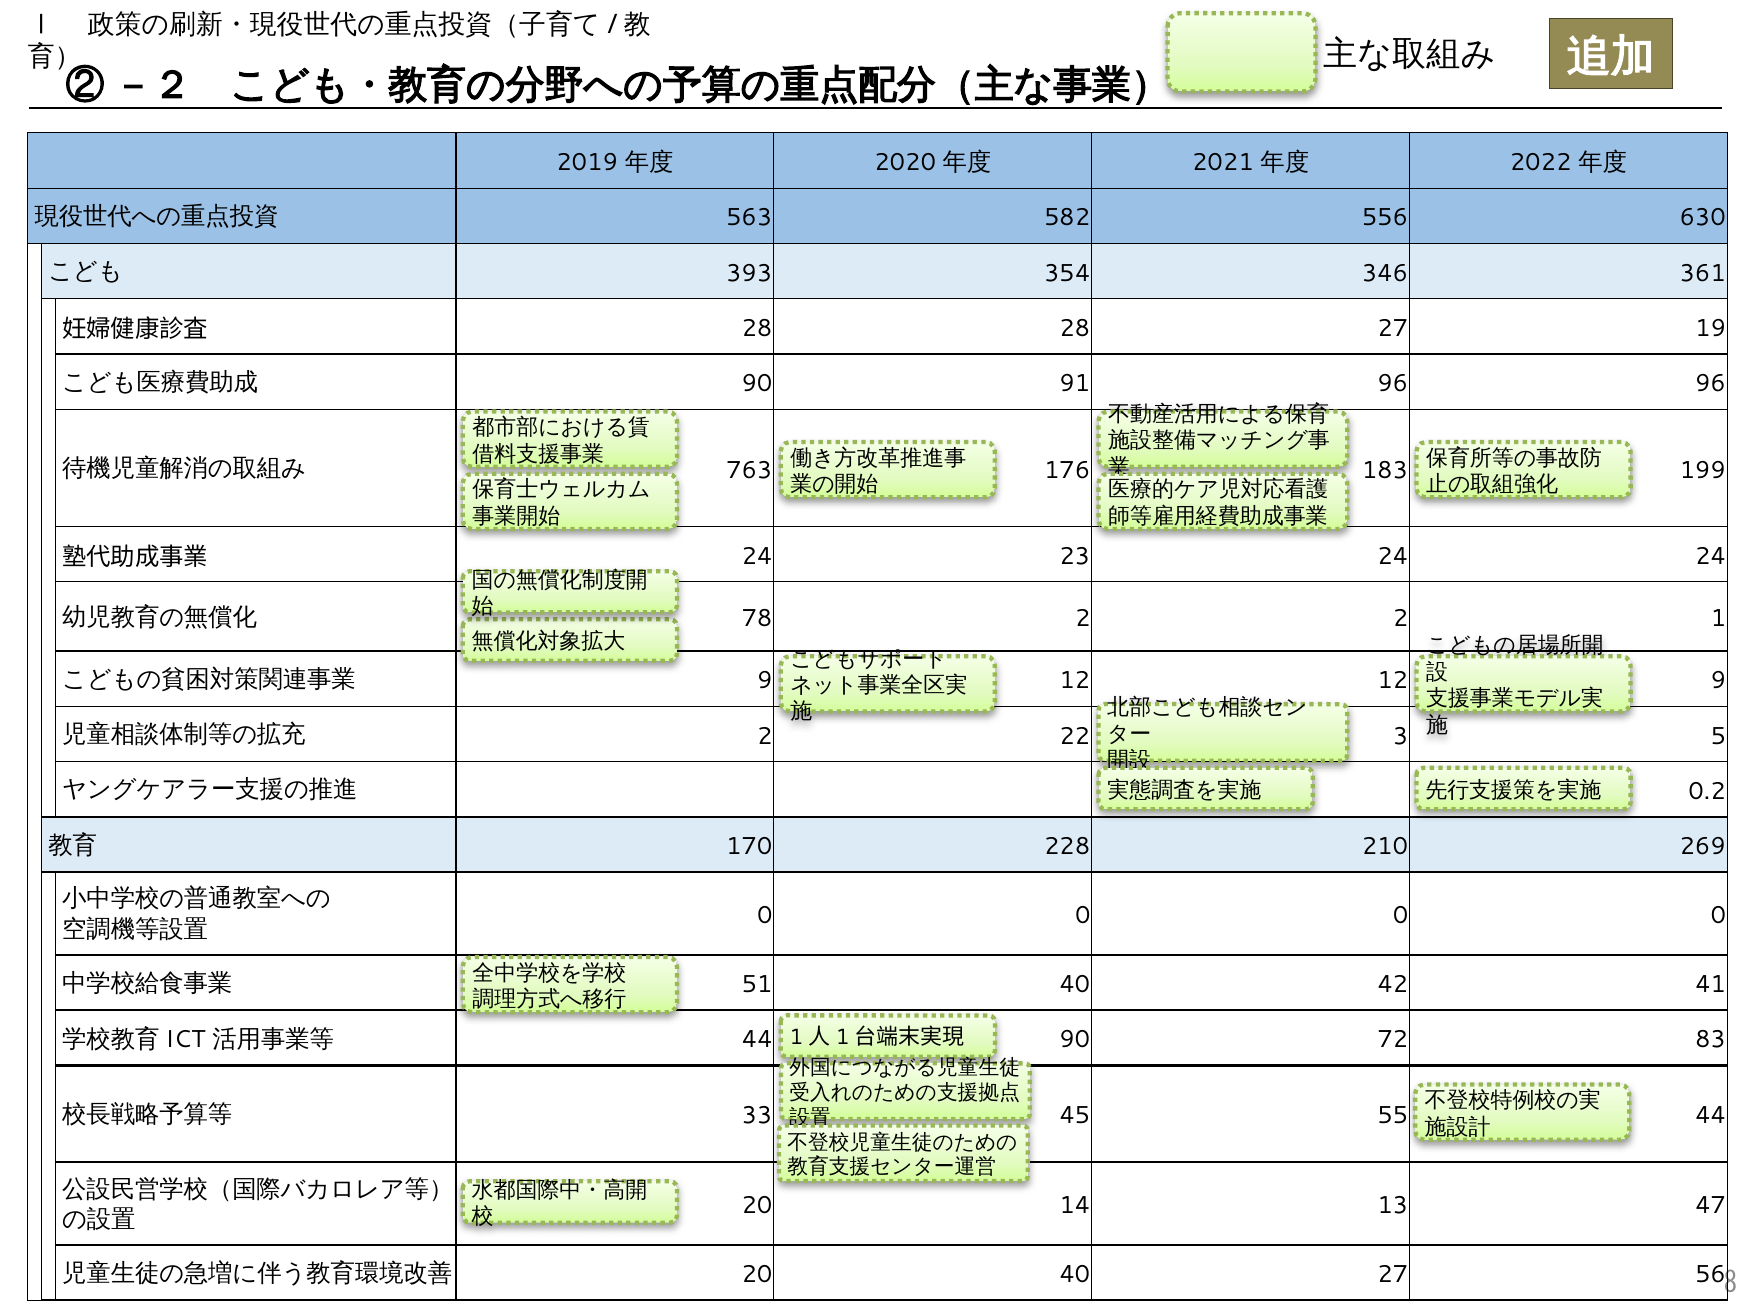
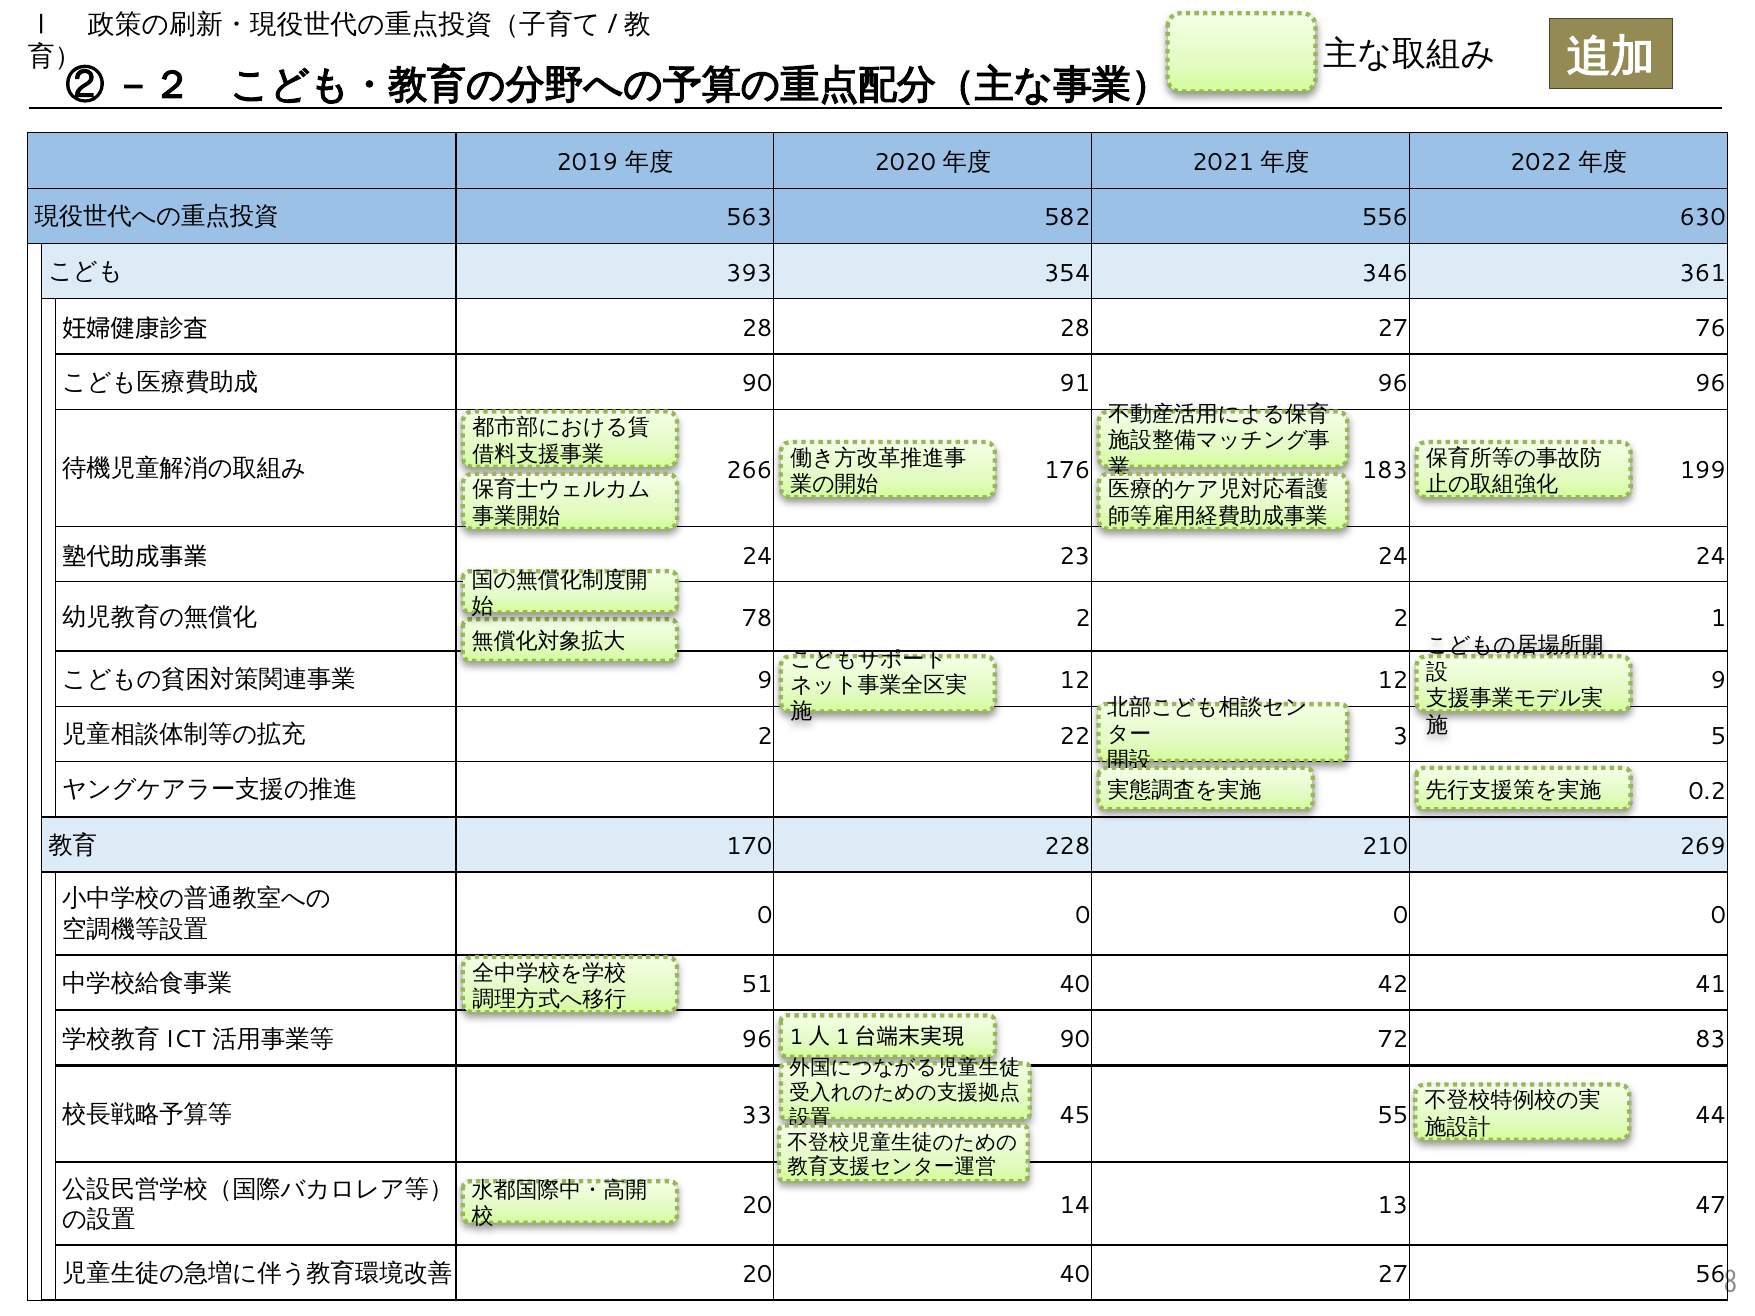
19: 19 -> 76 (1711, 328)
763: 763 -> 266 (749, 470)
44: 44 -> 96 (757, 1040)
